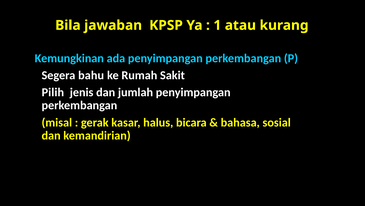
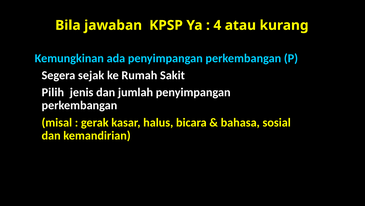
1: 1 -> 4 (217, 25)
bahu: bahu -> sejak (91, 75)
